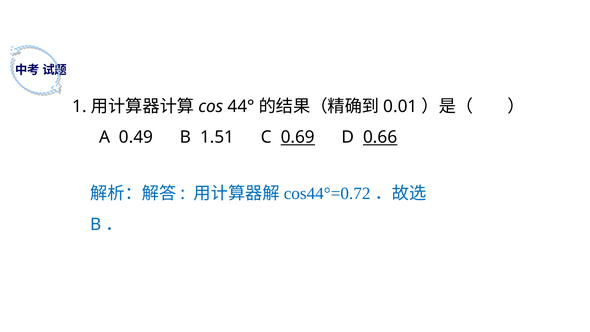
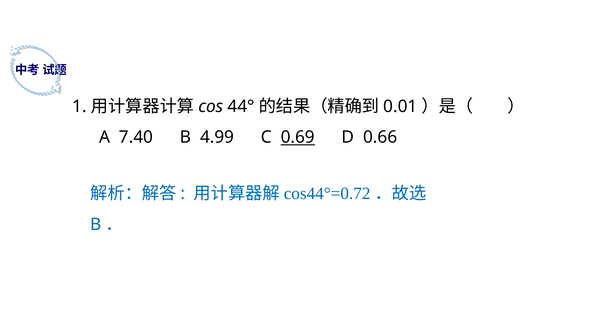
0.49: 0.49 -> 7.40 (136, 137)
1.51: 1.51 -> 4.99 (217, 137)
0.66 underline: present -> none (380, 137)
